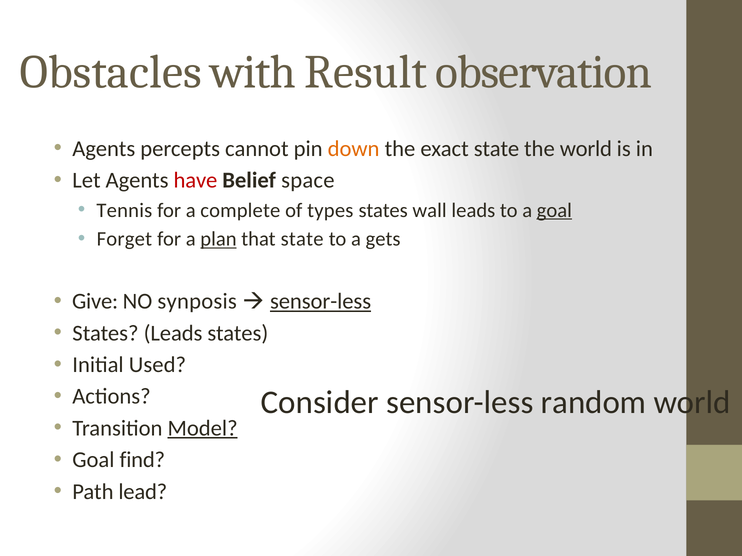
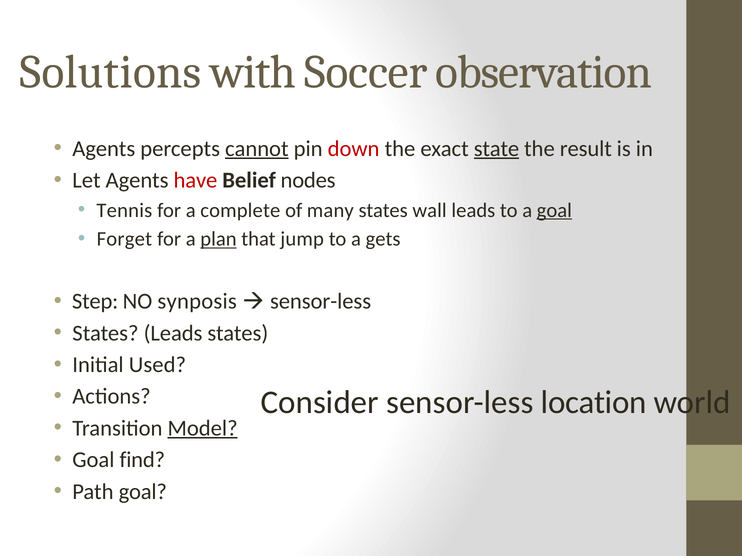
Obstacles: Obstacles -> Solutions (111, 72)
Result: Result -> Soccer (366, 72)
cannot underline: none -> present (257, 149)
down colour: orange -> red (354, 149)
state underline: none -> present (496, 149)
the world: world -> result (586, 149)
space: space -> nodes (308, 180)
types: types -> many (330, 210)
that state: state -> jump (302, 239)
Give: Give -> Step (95, 302)
sensor-less underline: present -> none (321, 302)
random: random -> location (594, 403)
Path lead: lead -> goal (143, 492)
